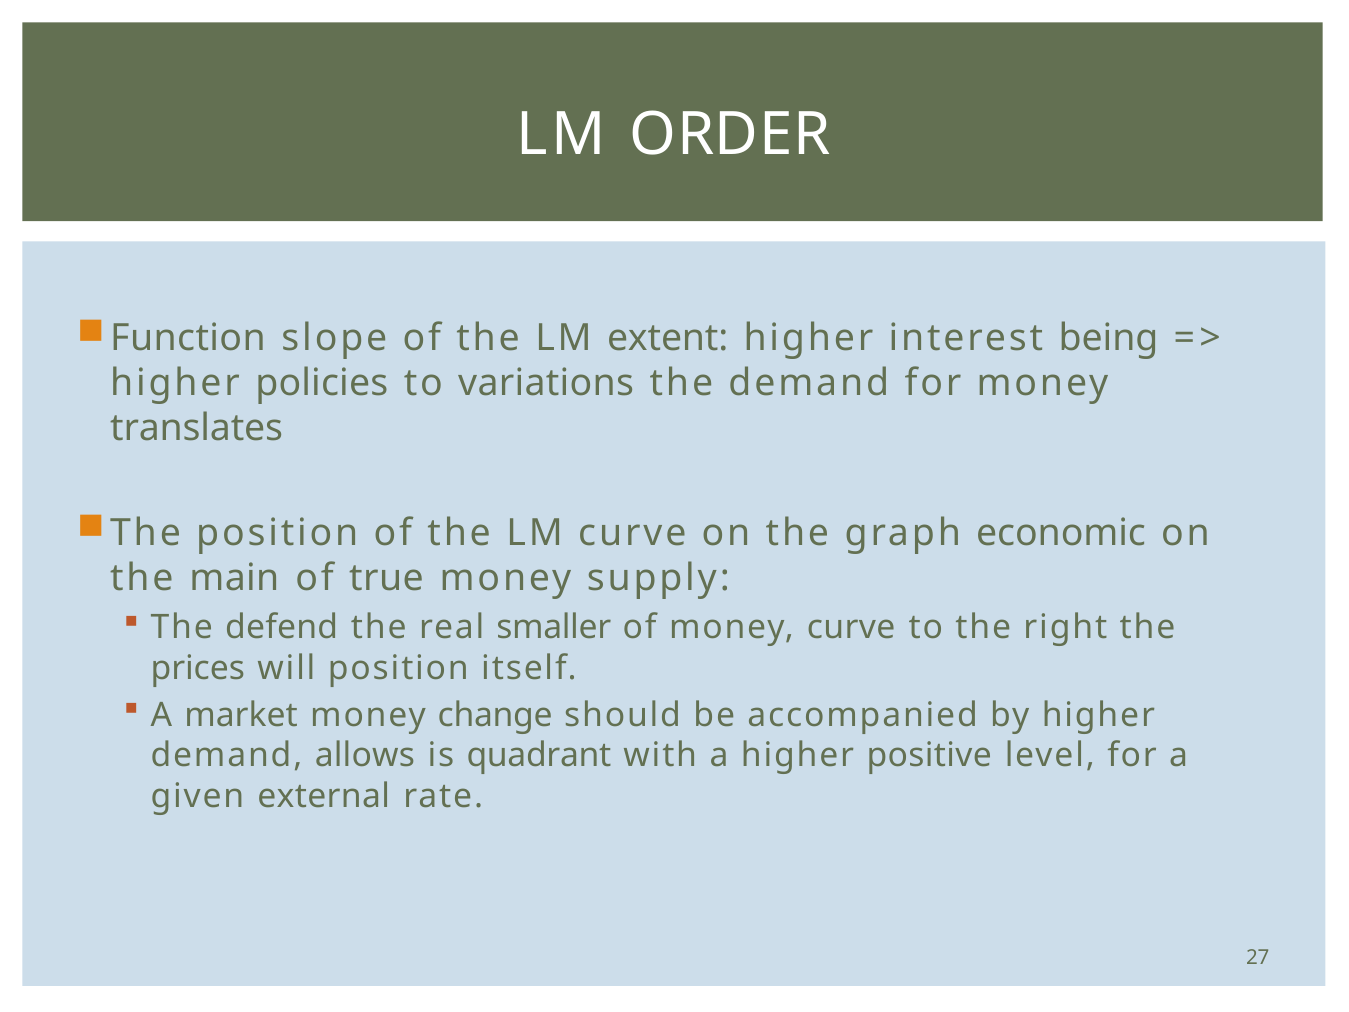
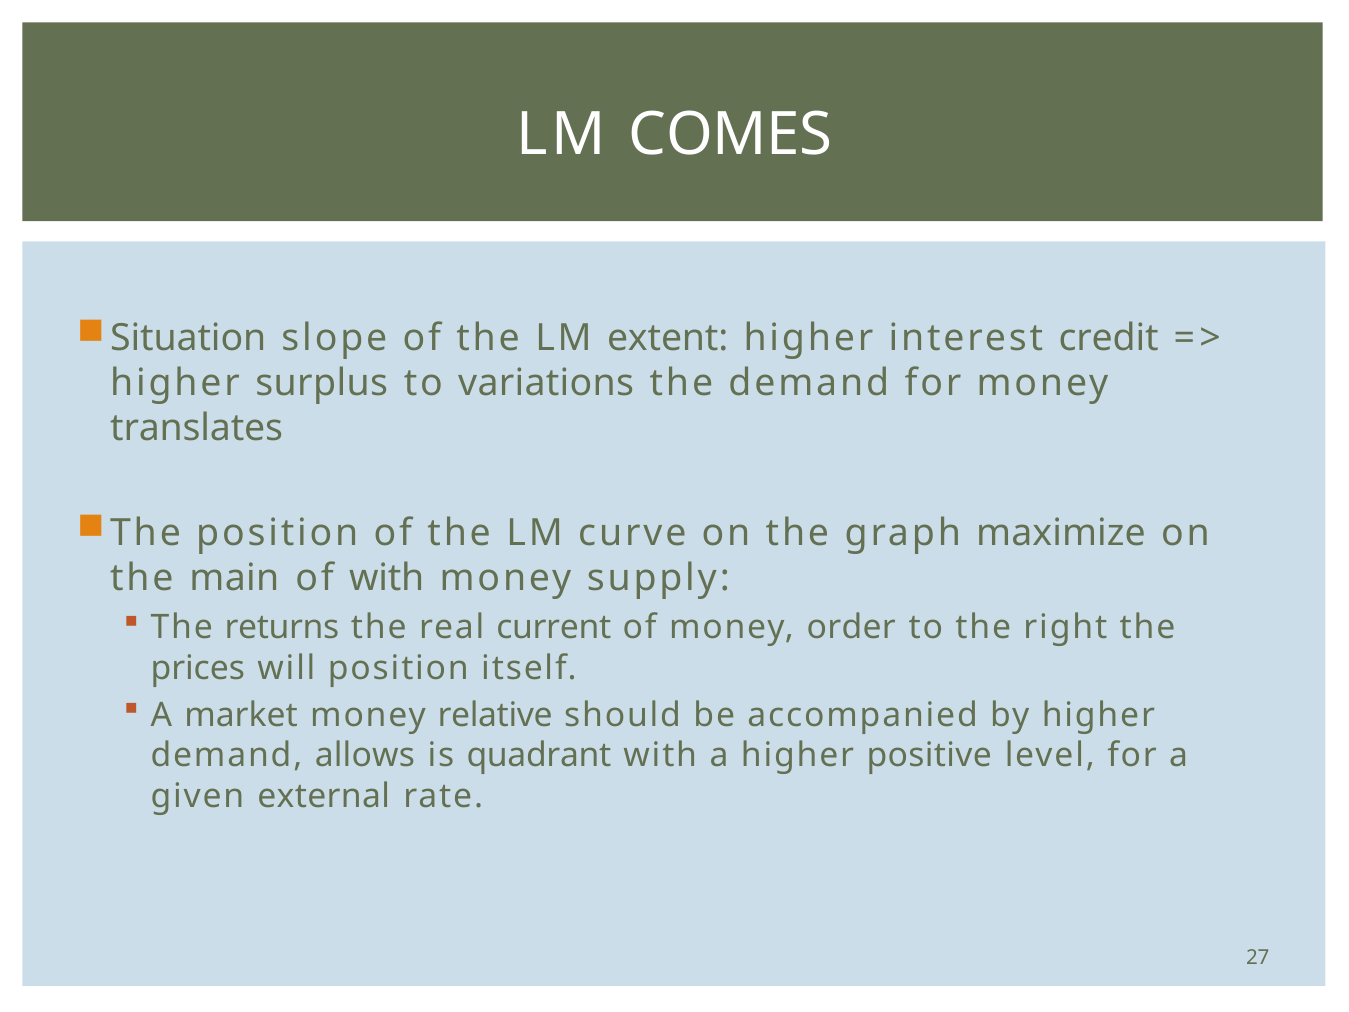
ORDER: ORDER -> COMES (731, 134)
Function: Function -> Situation (188, 338)
being: being -> credit (1109, 338)
policies: policies -> surplus (322, 383)
economic: economic -> maximize (1061, 533)
of true: true -> with (387, 578)
defend: defend -> returns (282, 627)
smaller: smaller -> current (554, 627)
money curve: curve -> order (851, 627)
change: change -> relative (495, 715)
